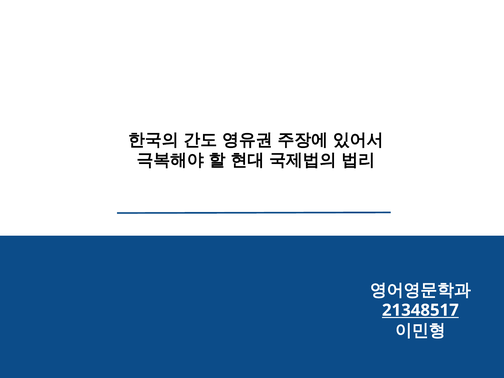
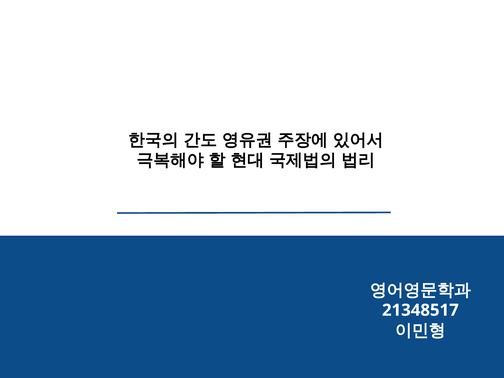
21348517 underline: present -> none (420, 310)
